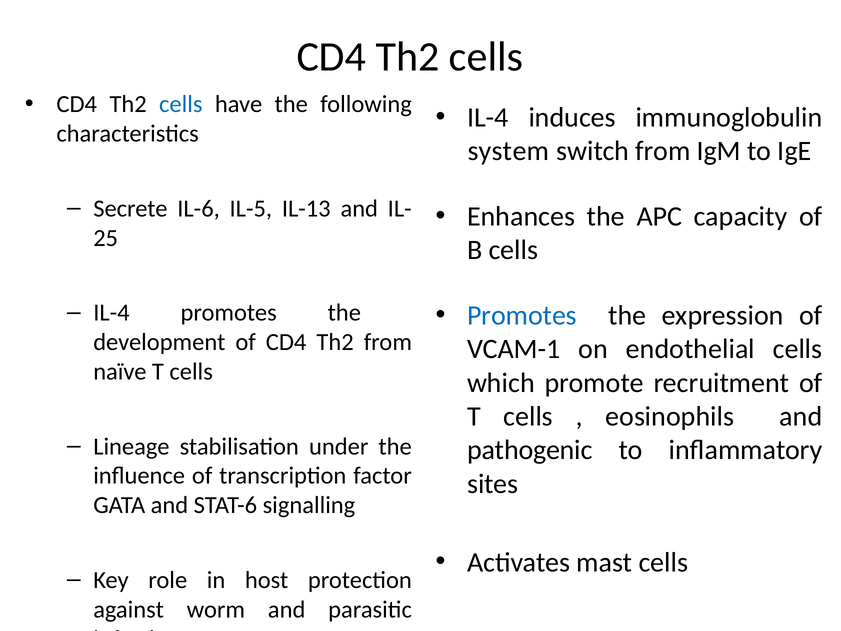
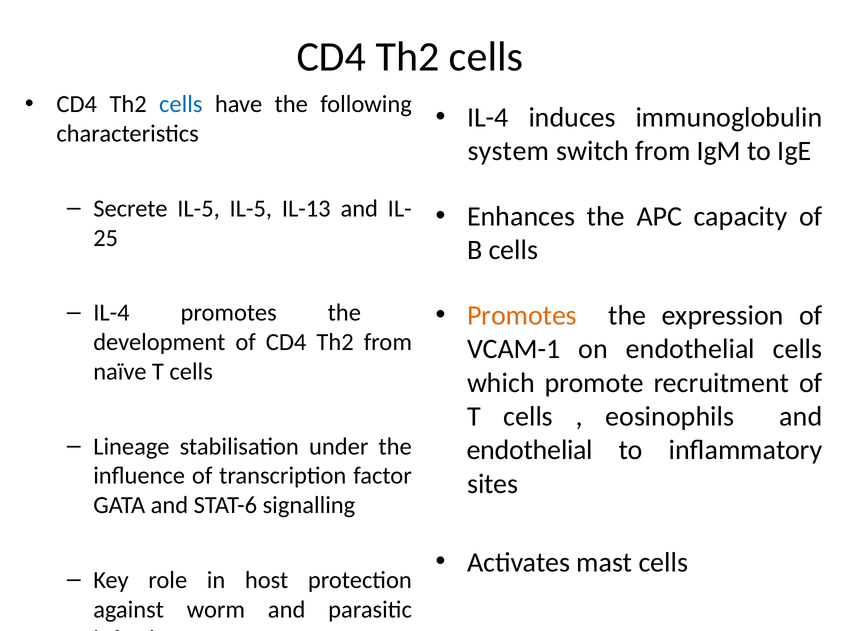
Secrete IL-6: IL-6 -> IL-5 (199, 208)
Promotes colour: blue -> orange (522, 315)
pathogenic: pathogenic -> endothelial (530, 450)
